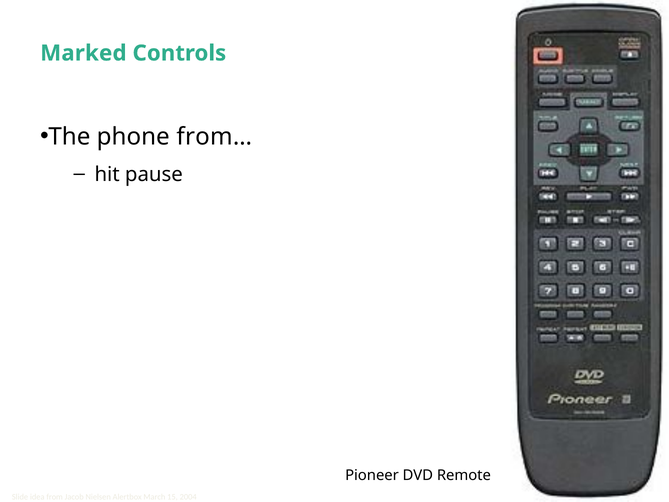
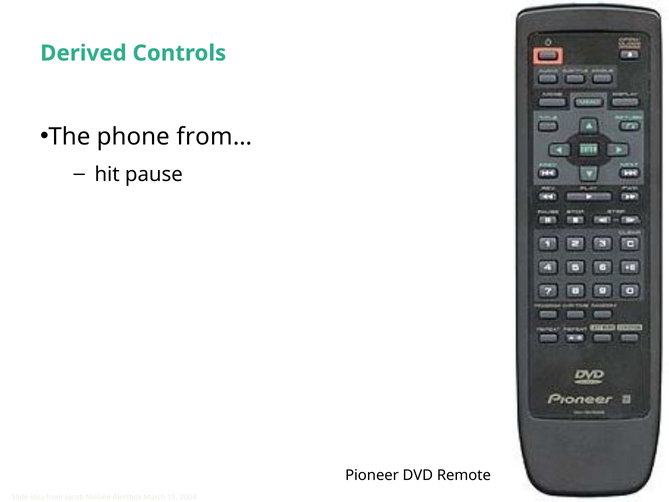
Marked: Marked -> Derived (83, 53)
